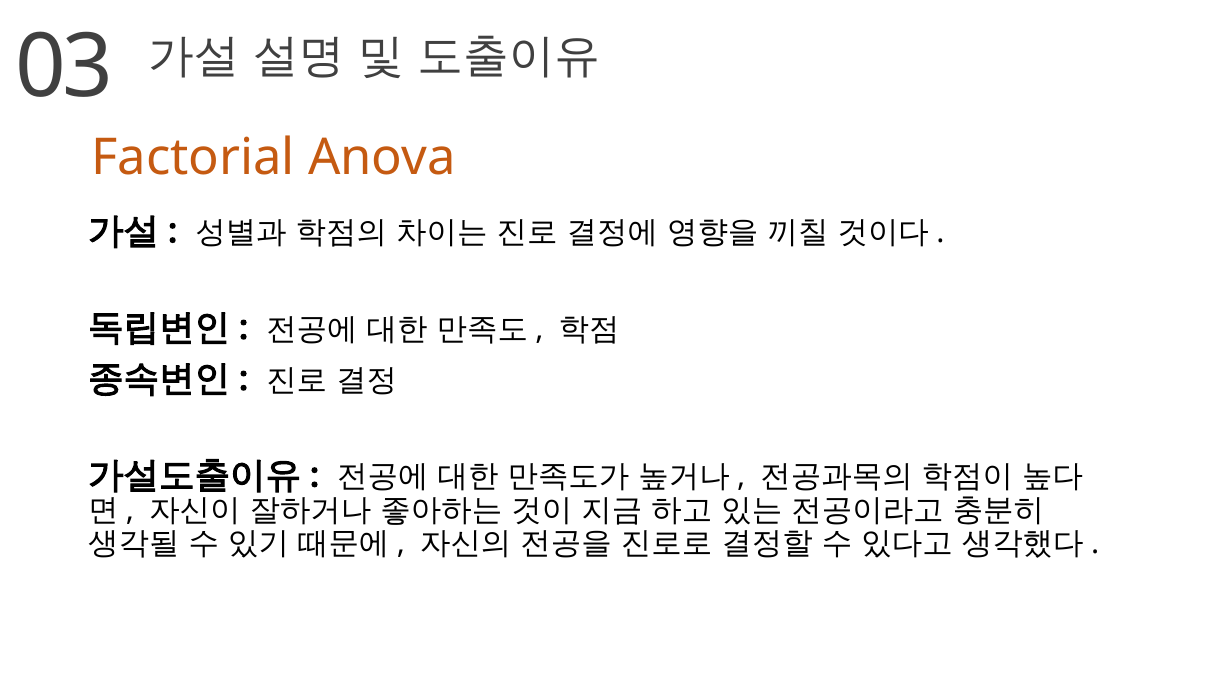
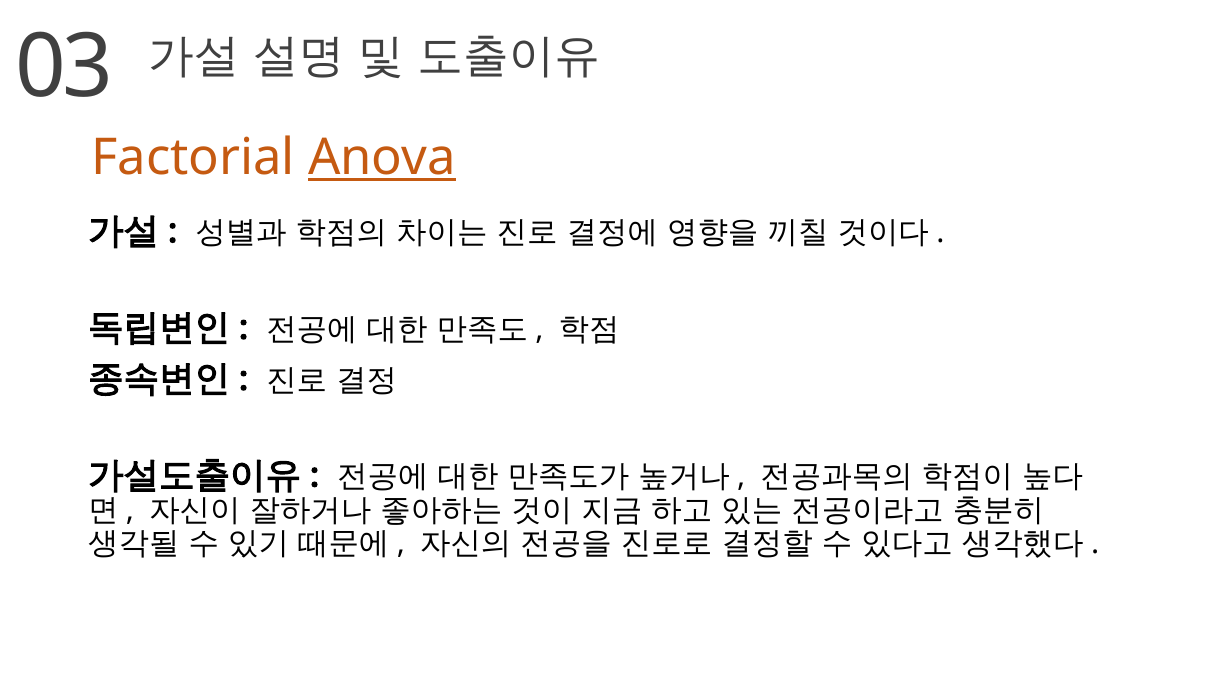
Anova underline: none -> present (382, 158)
